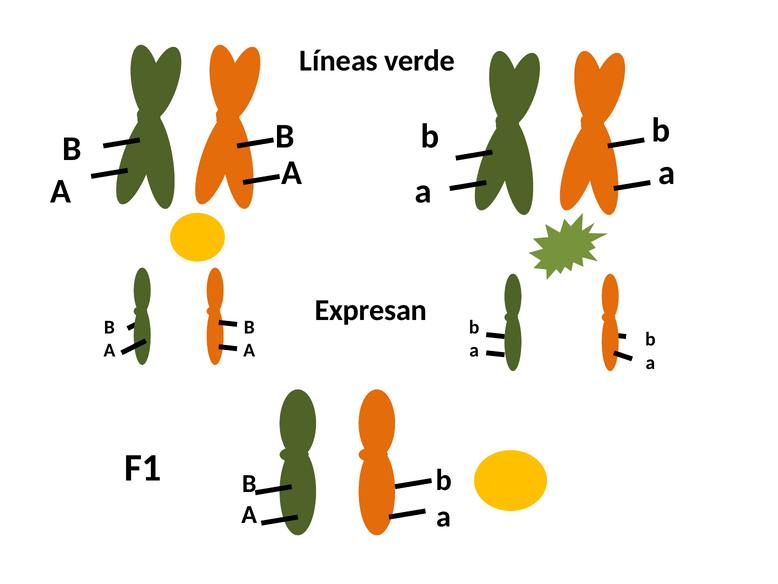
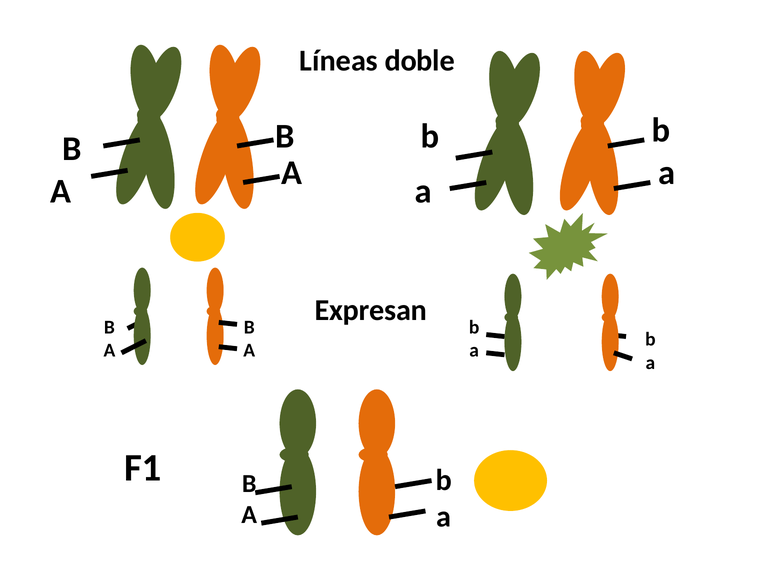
verde: verde -> doble (420, 61)
